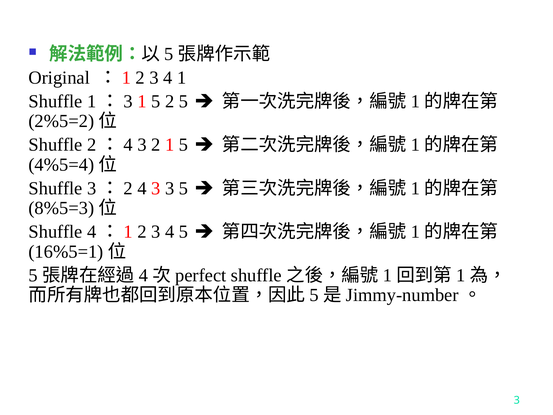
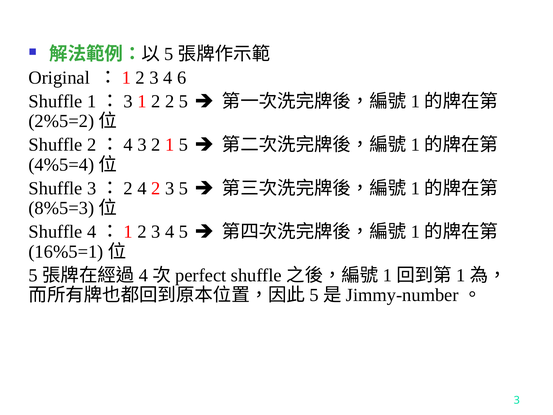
4 1: 1 -> 6 (182, 78)
1：3 1 5: 5 -> 2 (156, 101)
4 3: 3 -> 2 (156, 188)
